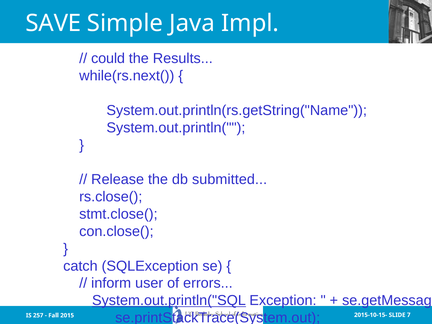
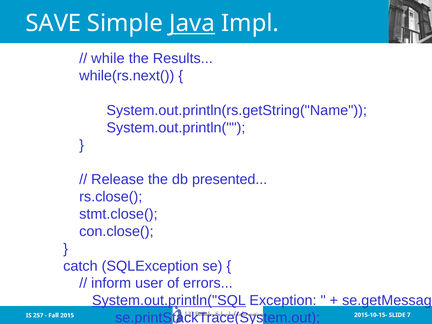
Java underline: none -> present (192, 23)
could: could -> while (108, 59)
submitted: submitted -> presented (230, 180)
